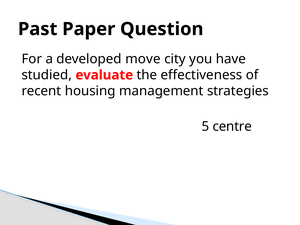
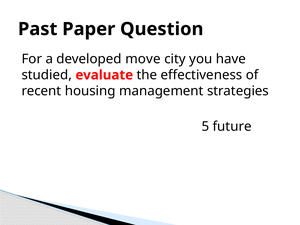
centre: centre -> future (232, 126)
